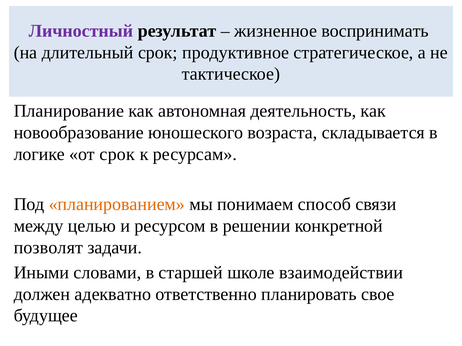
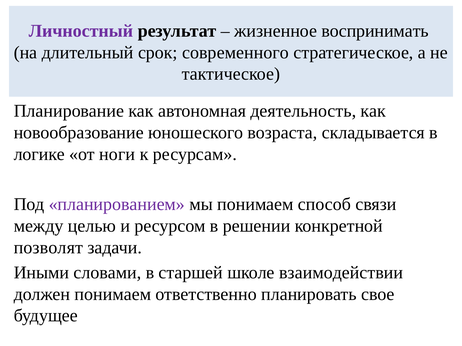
продуктивное: продуктивное -> современного (235, 53)
от срок: срок -> ноги (117, 154)
планированием colour: orange -> purple (117, 205)
должен адекватно: адекватно -> понимаем (113, 295)
